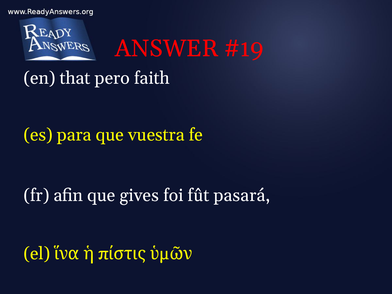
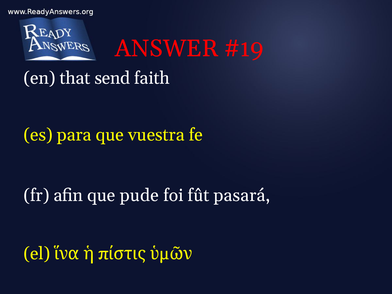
pero: pero -> send (112, 78)
gives: gives -> pude (139, 195)
